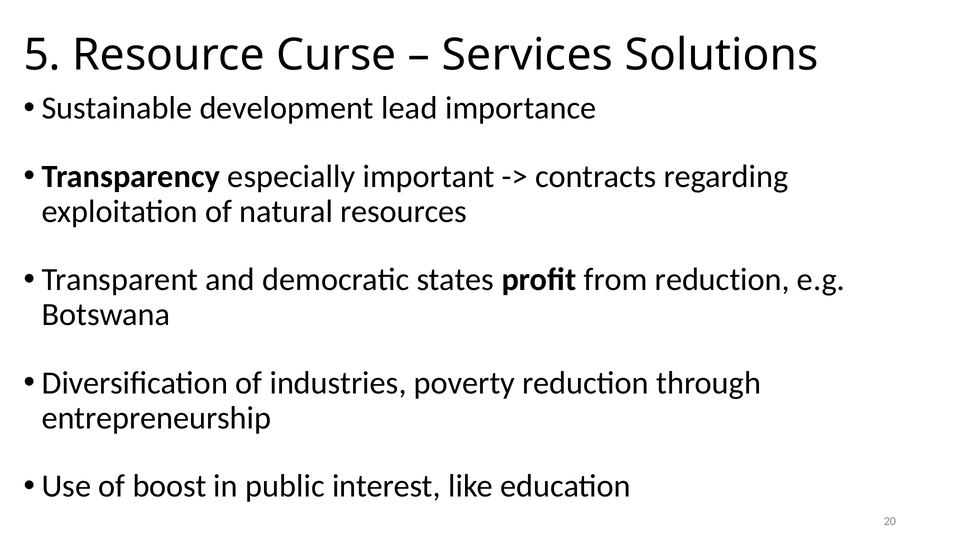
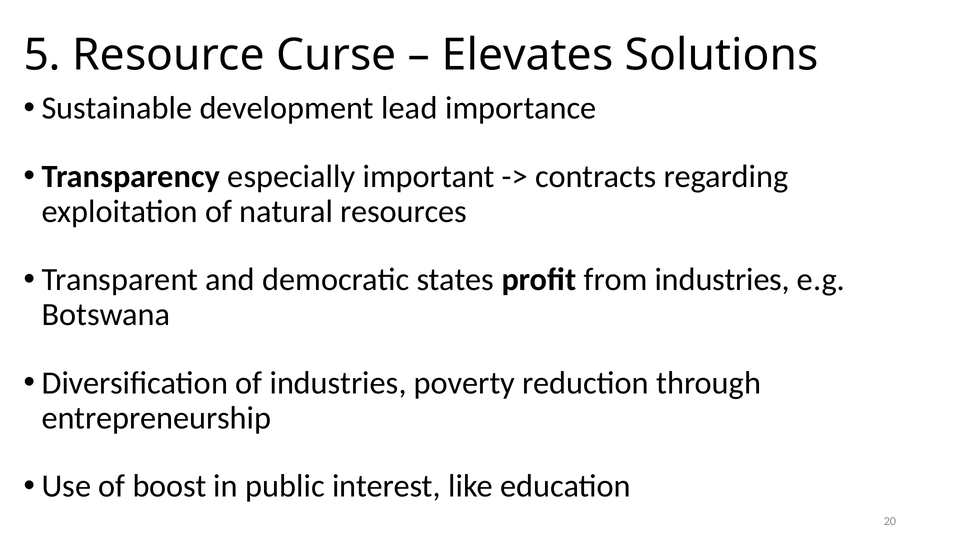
Services: Services -> Elevates (528, 55)
from reduction: reduction -> industries (722, 279)
